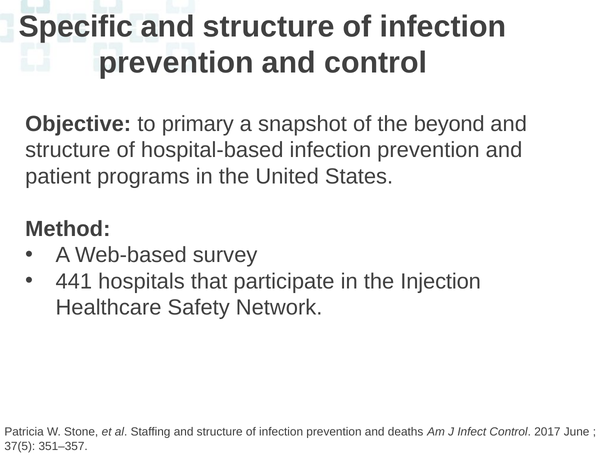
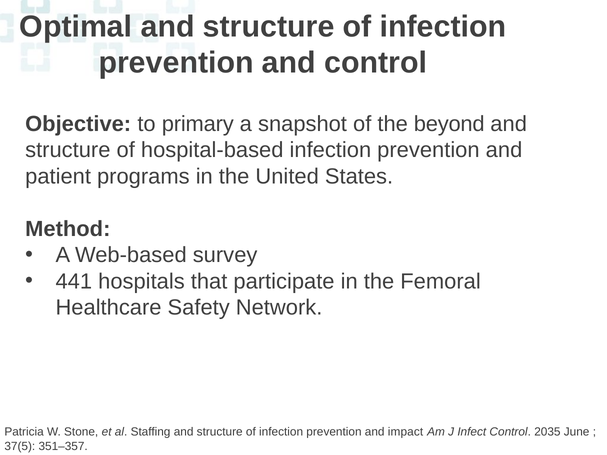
Specific: Specific -> Optimal (76, 27)
Injection: Injection -> Femoral (441, 282)
deaths: deaths -> impact (406, 432)
2017: 2017 -> 2035 (547, 432)
